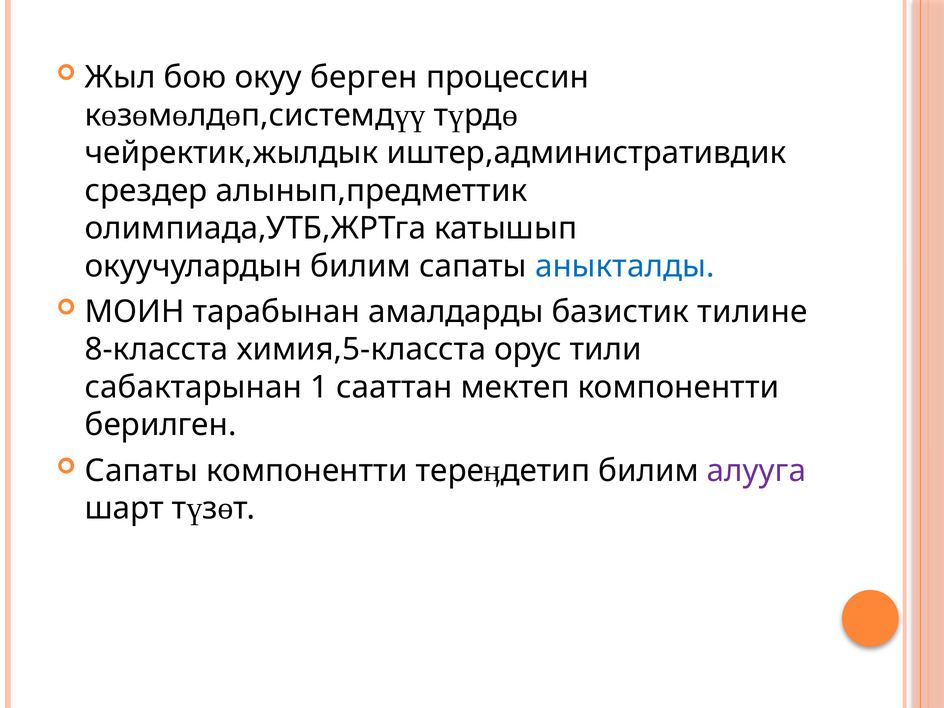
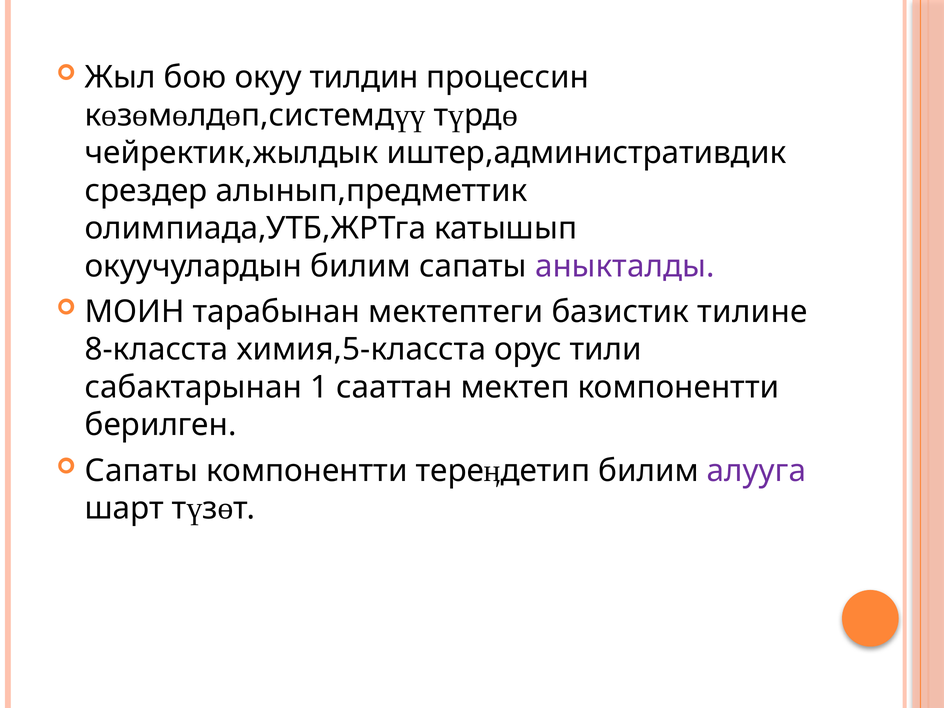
берген: берген -> тилдин (364, 77)
аныкталды colour: blue -> purple (625, 266)
амалдарды: амалдарды -> мектептеги (456, 312)
